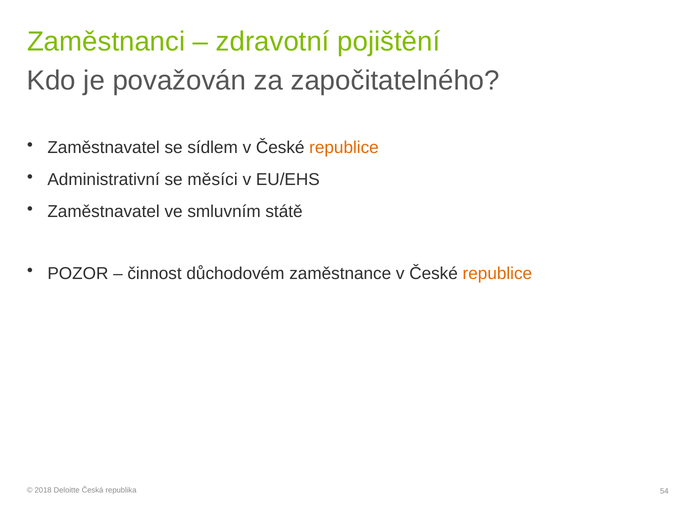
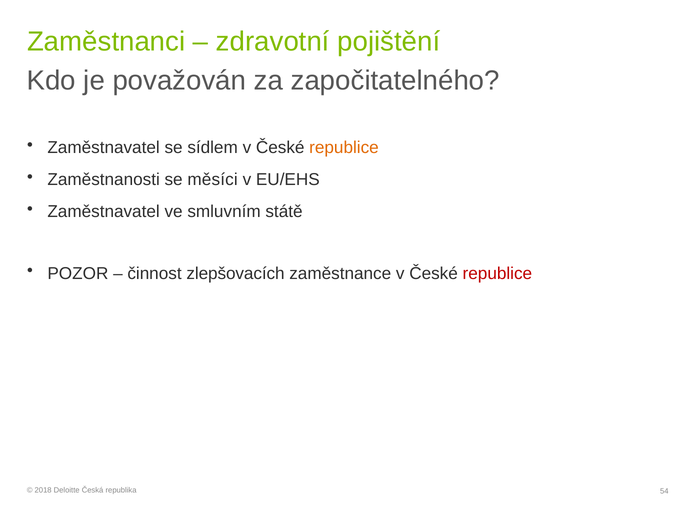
Administrativní: Administrativní -> Zaměstnanosti (104, 180)
důchodovém: důchodovém -> zlepšovacích (236, 273)
republice colour: orange -> red (497, 273)
